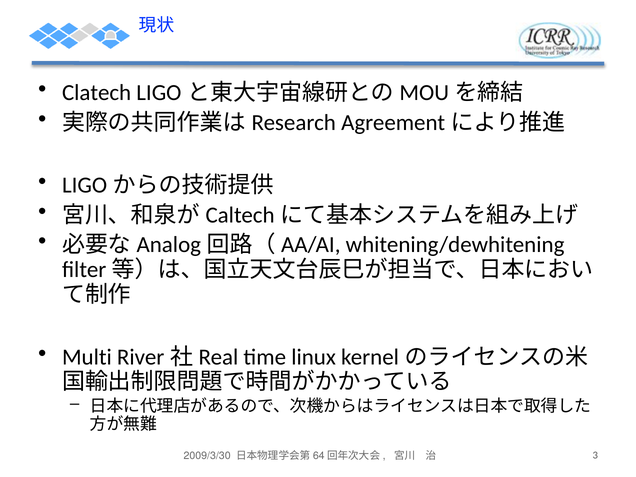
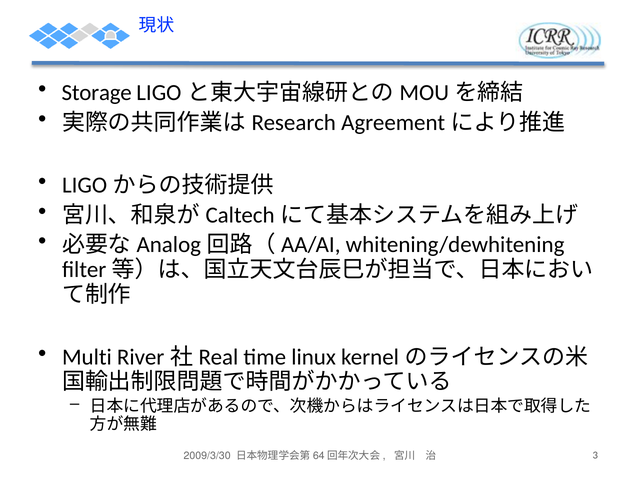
Clatech: Clatech -> Storage (97, 93)
